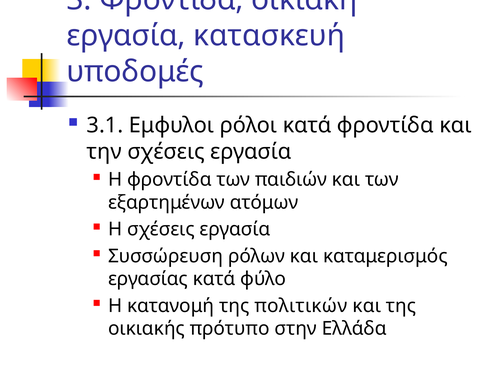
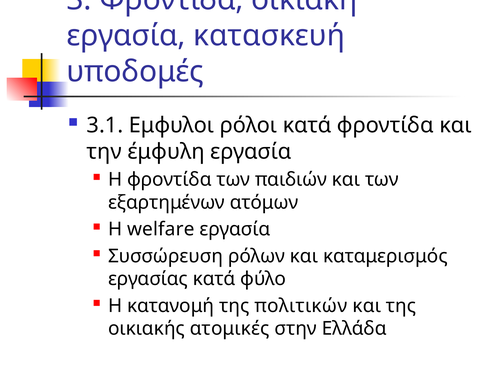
την σχέσεις: σχέσεις -> έμφυλη (166, 151)
Η σχέσεις: σχέσεις -> welfare (161, 229)
πρότυπο: πρότυπο -> ατομικές (230, 328)
